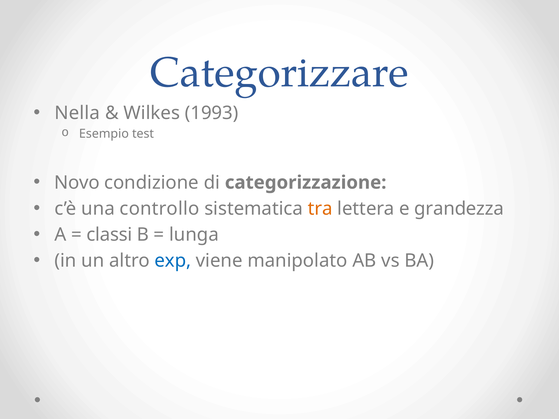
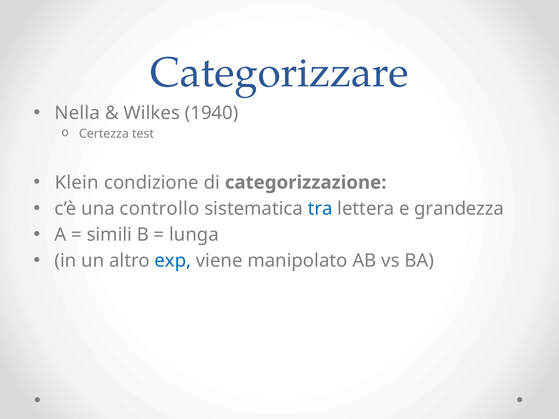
1993: 1993 -> 1940 (212, 113)
Esempio: Esempio -> Certezza (104, 134)
Novo: Novo -> Klein (77, 183)
tra colour: orange -> blue (320, 209)
classi: classi -> simili (109, 235)
